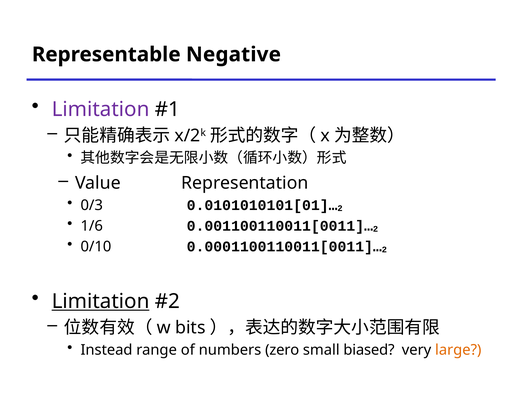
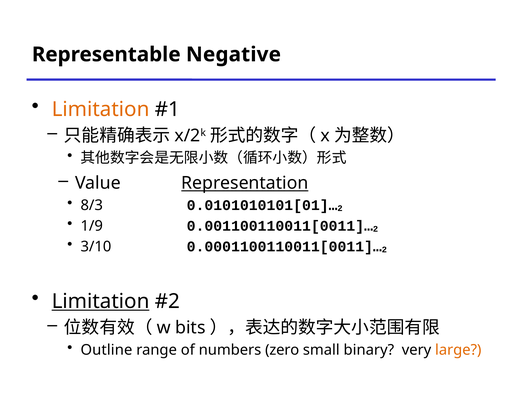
Limitation colour: purple -> orange (101, 109)
Representation underline: none -> present (245, 183)
0/3: 0/3 -> 8/3 (92, 205)
1/6: 1/6 -> 1/9 (92, 226)
0/10: 0/10 -> 3/10 (96, 247)
Instead: Instead -> Outline (106, 350)
biased: biased -> binary (369, 350)
